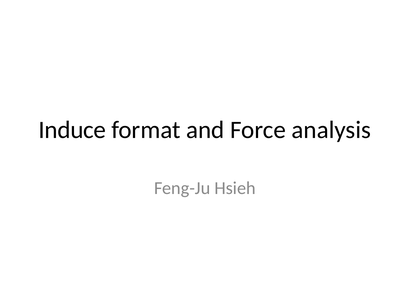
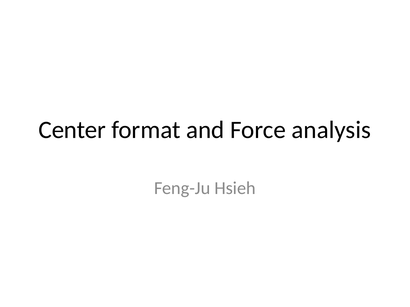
Induce: Induce -> Center (72, 130)
